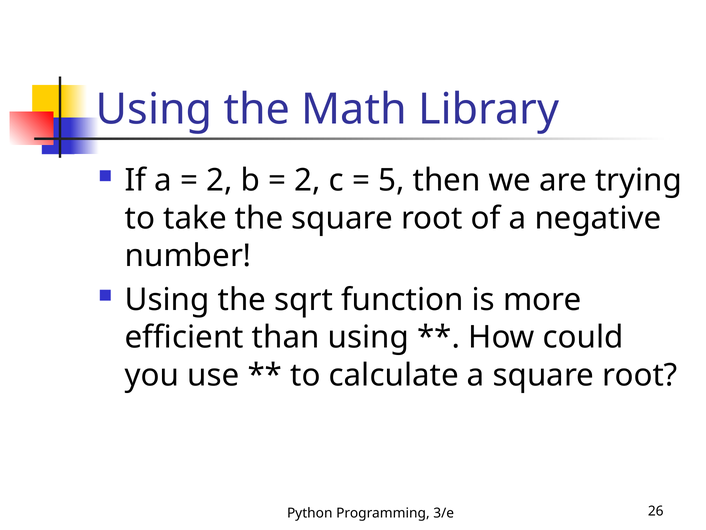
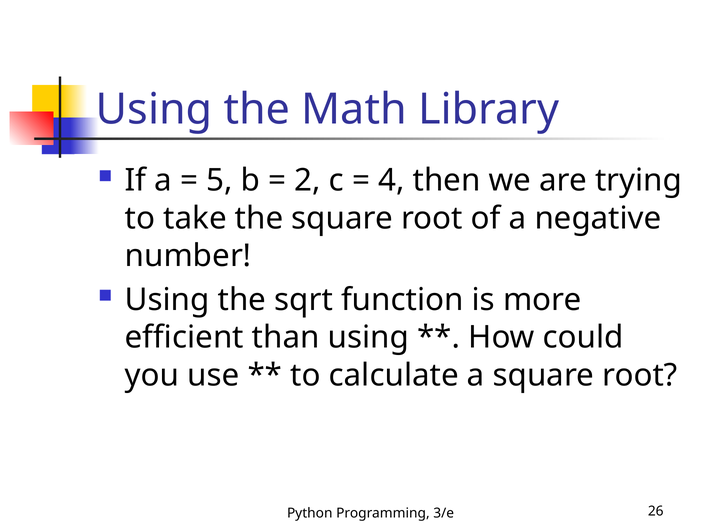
2: 2 -> 5 (219, 180)
5: 5 -> 4 (391, 180)
